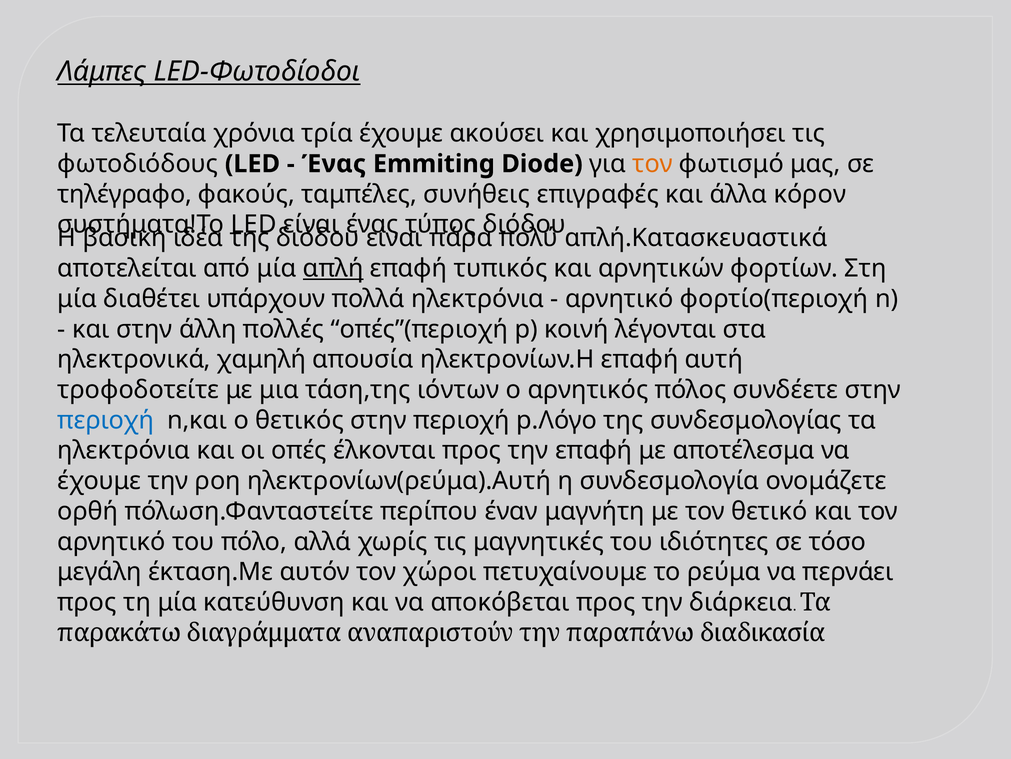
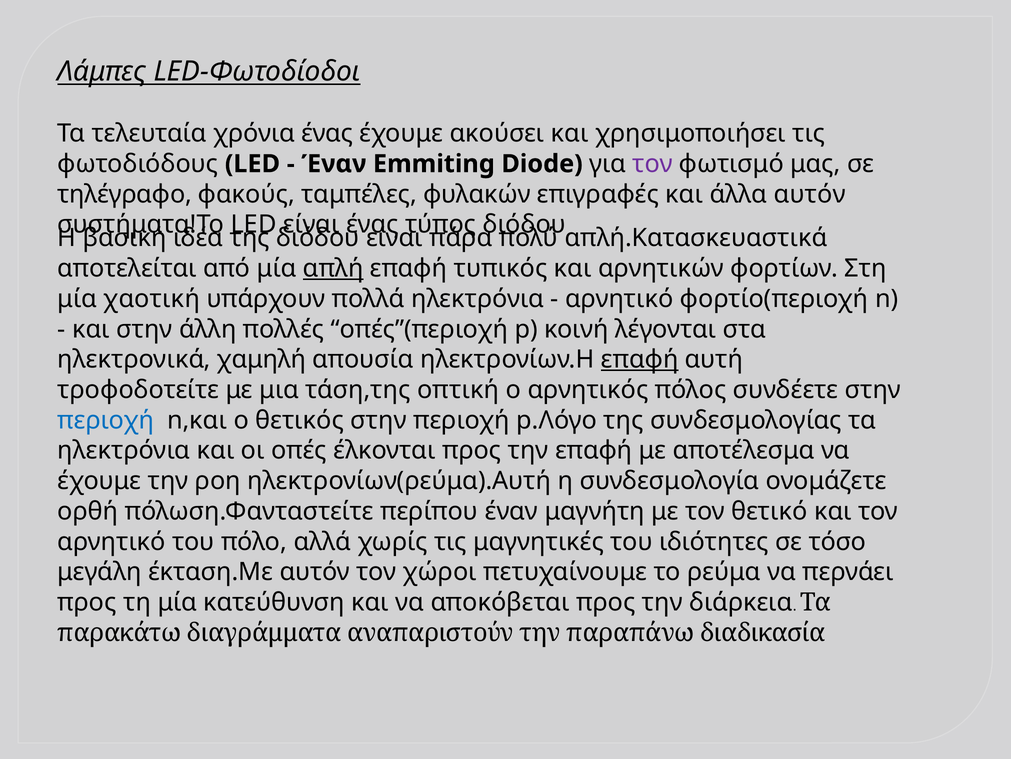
χρόνια τρία: τρία -> ένας (327, 133)
Ένας: Ένας -> Έναν (334, 164)
τον colour: orange -> purple (653, 164)
συνήθεις: συνήθεις -> φυλακών (477, 194)
άλλα κόρον: κόρον -> αυτόν (810, 194)
διαθέτει: διαθέτει -> χαοτική (152, 299)
επαφή underline: none -> present (640, 359)
ιόντων: ιόντων -> οπτική (458, 389)
